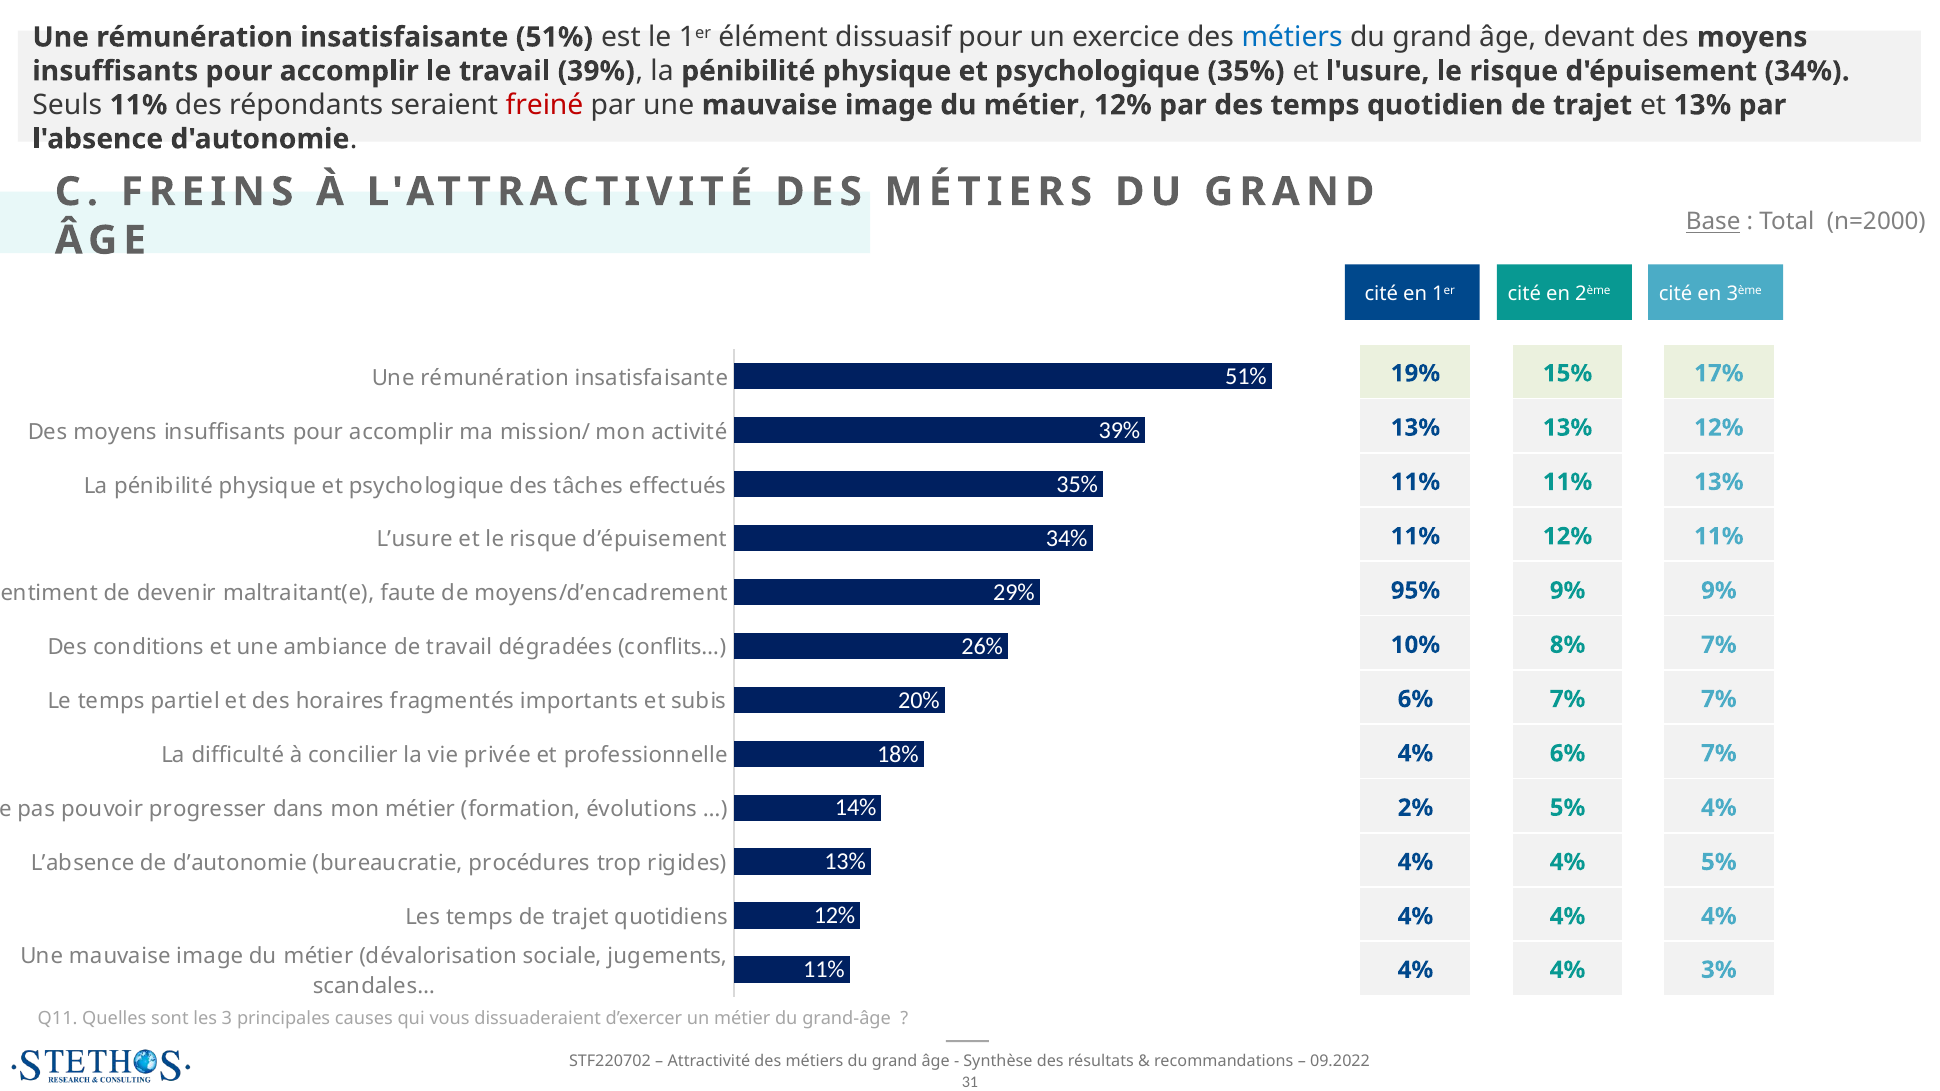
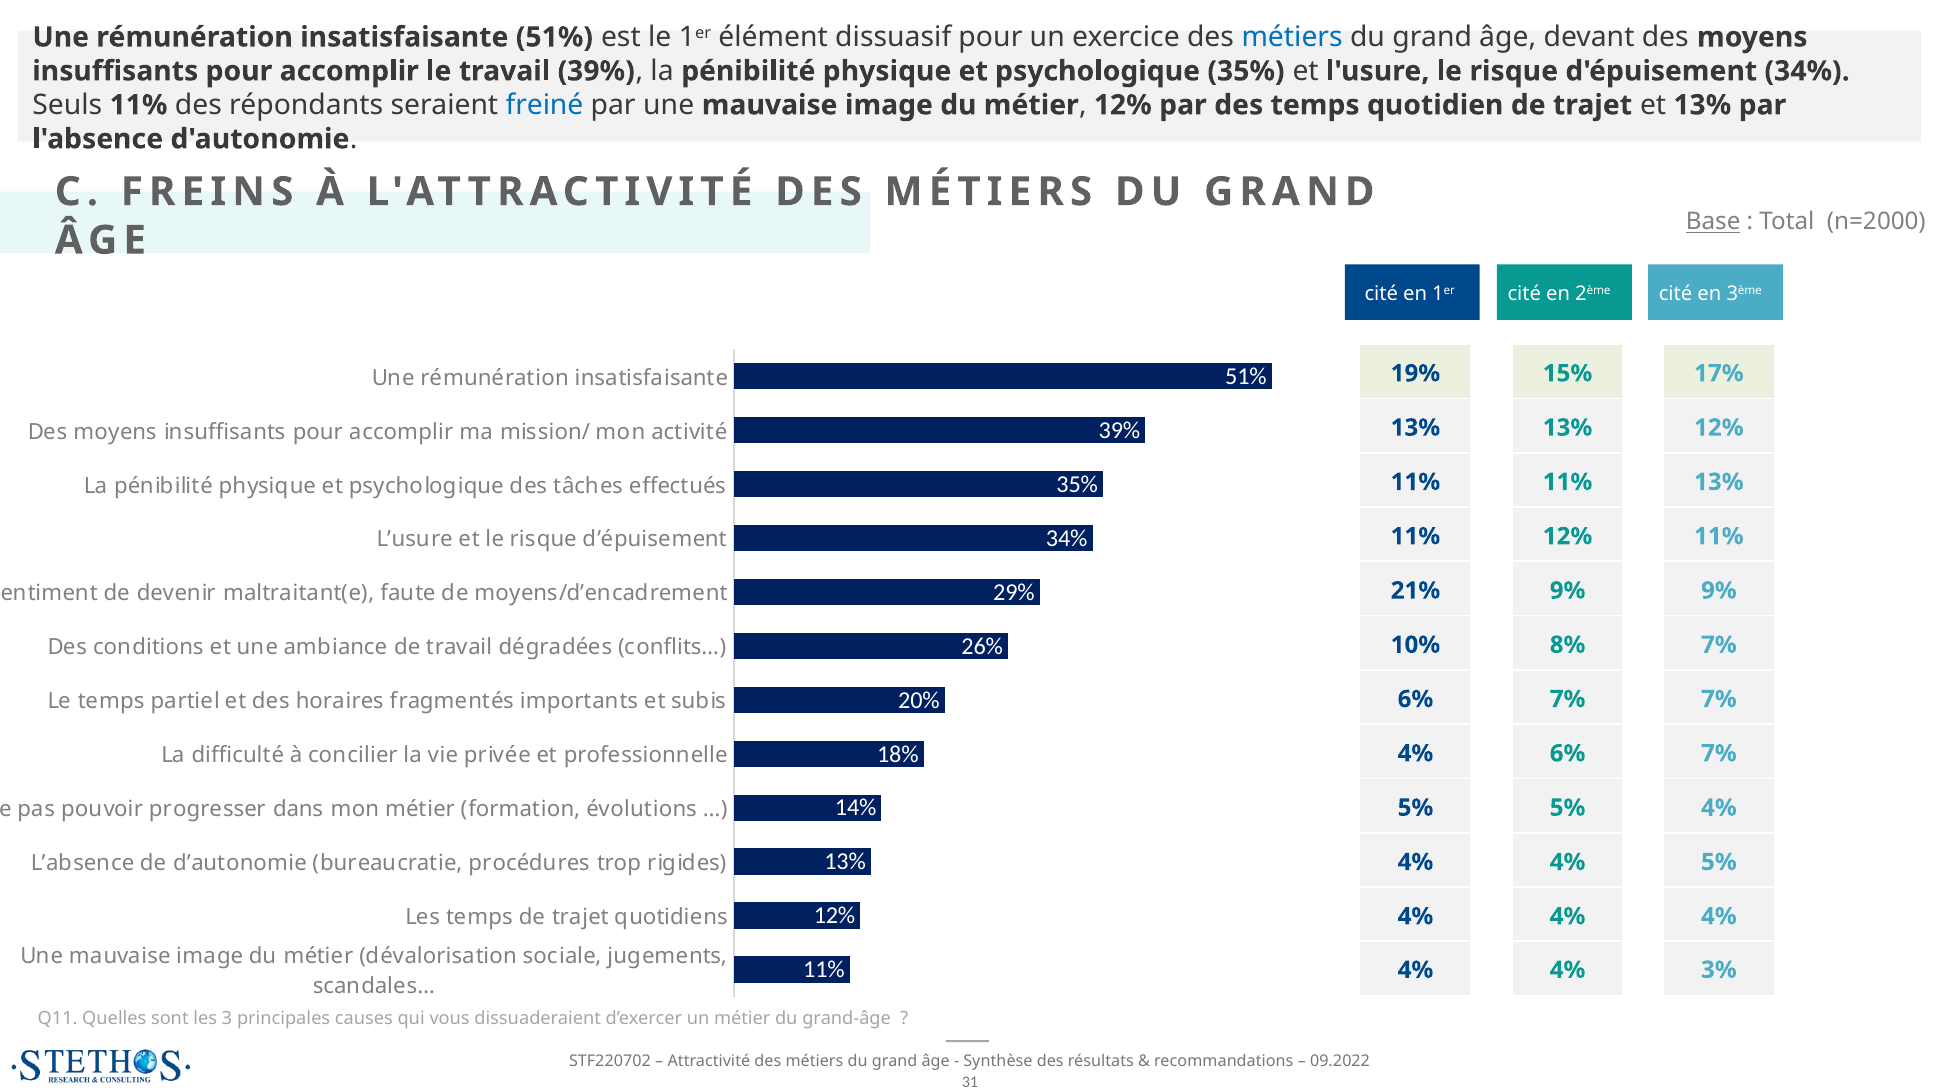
freiné colour: red -> blue (545, 105)
95%: 95% -> 21% (1415, 591)
2%: 2% -> 5% (1415, 808)
